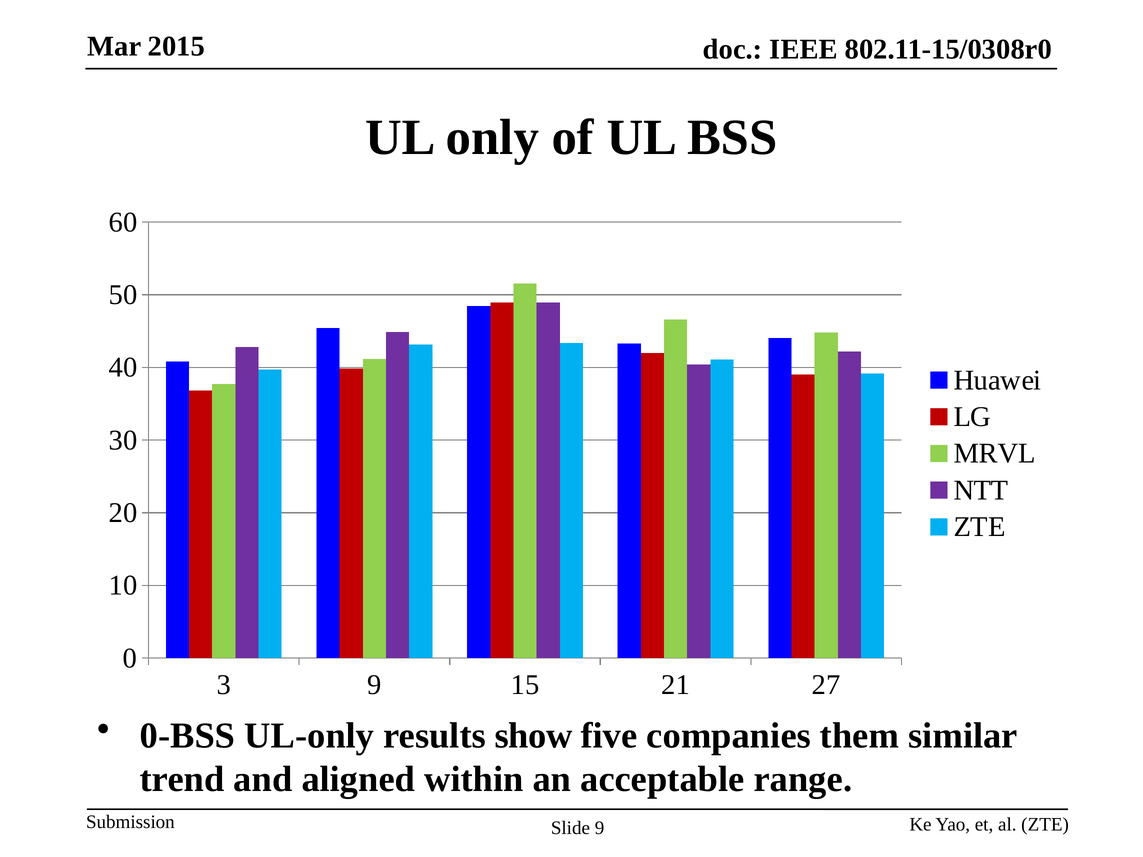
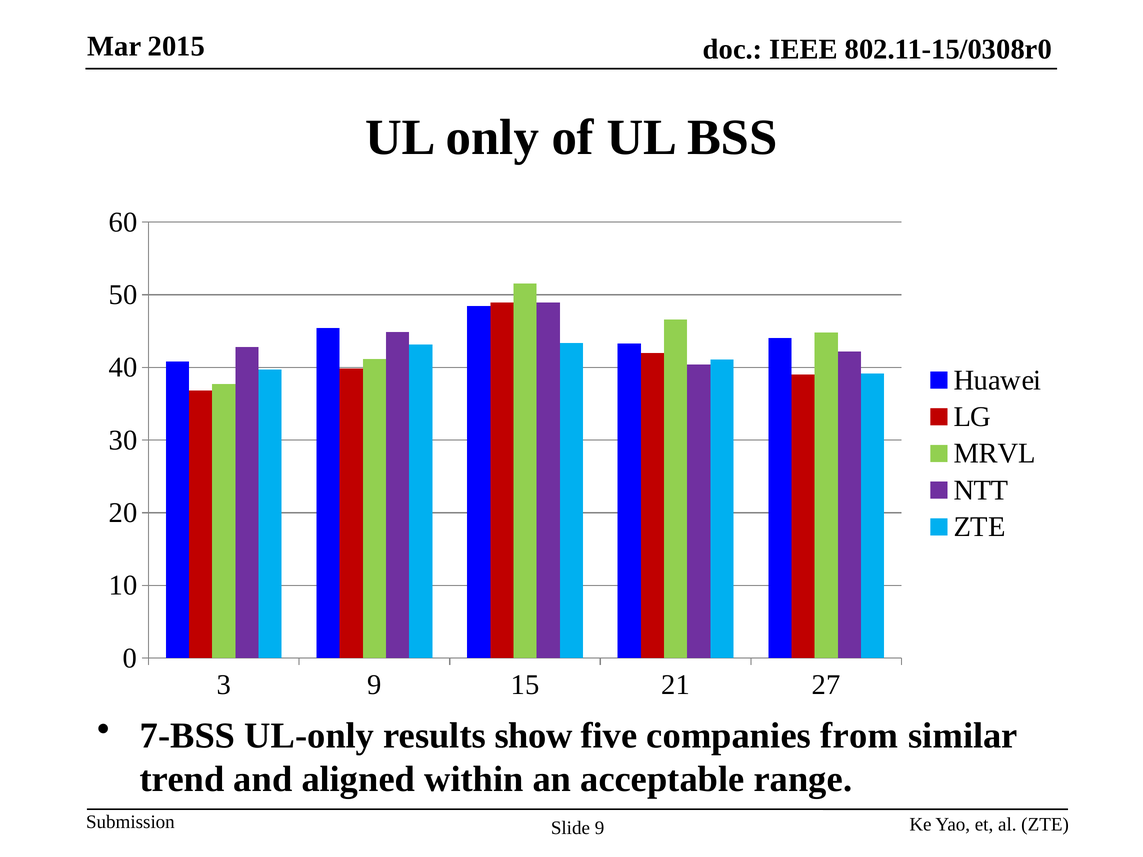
0-BSS: 0-BSS -> 7-BSS (188, 736)
them: them -> from (859, 736)
